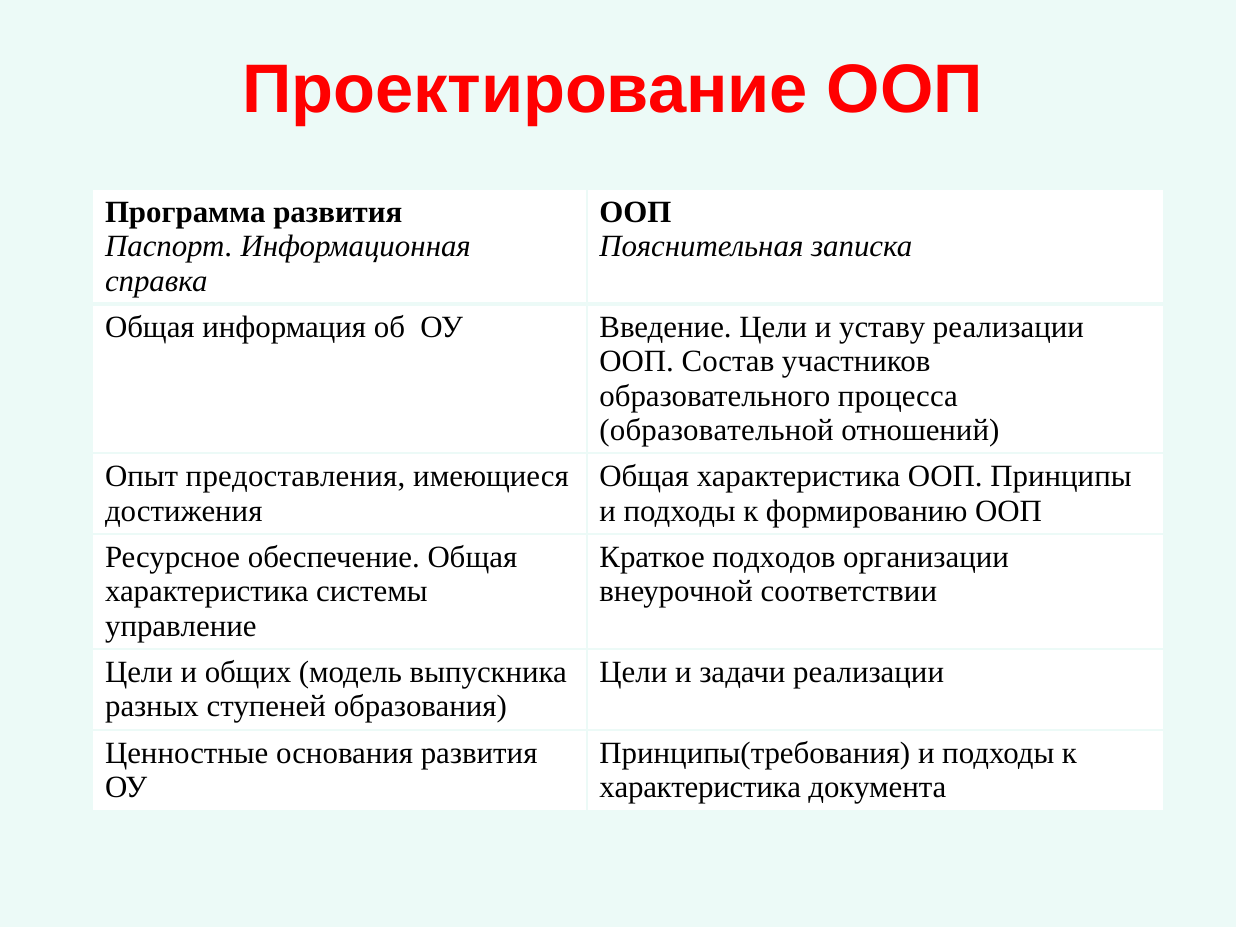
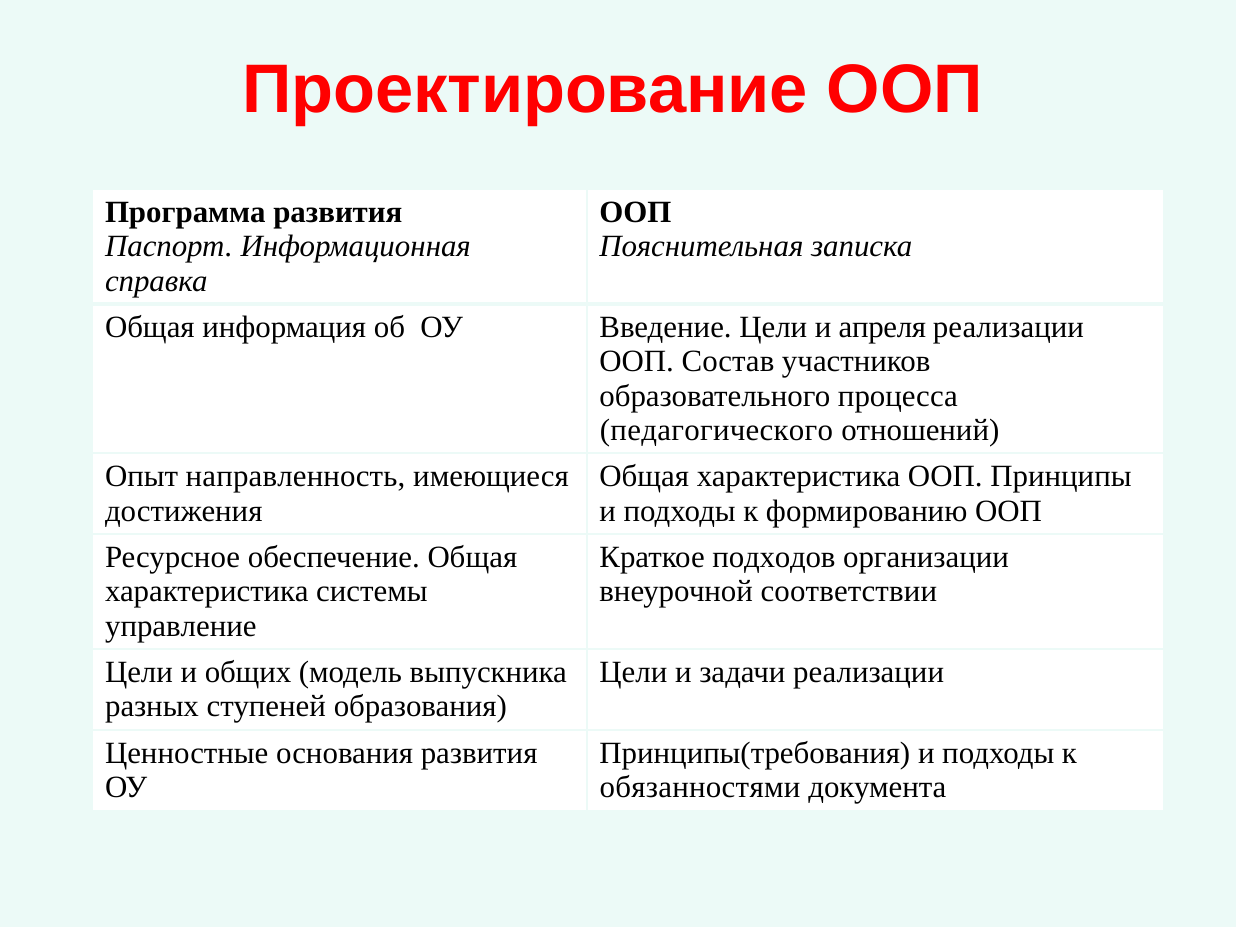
уставу: уставу -> апреля (882, 327)
образовательной: образовательной -> педагогического (717, 430)
предоставления: предоставления -> направленность (296, 477)
характеристика: характеристика -> обязанностями (700, 788)
